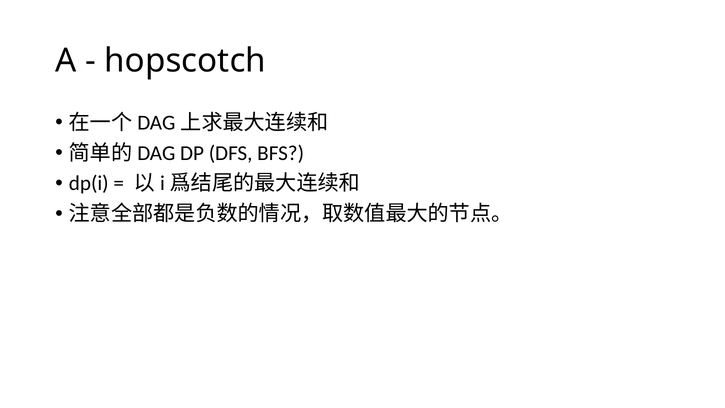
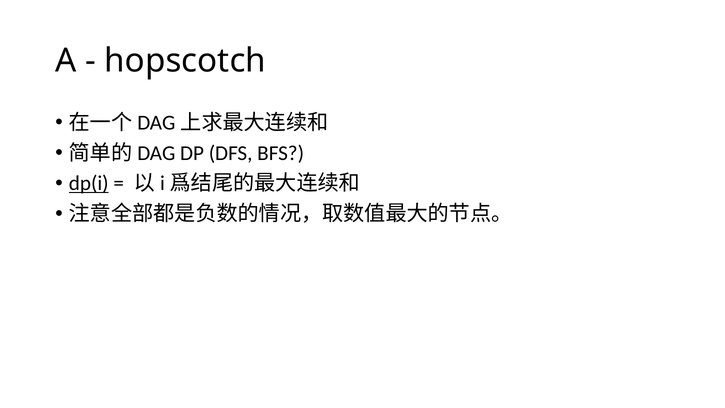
dp(i underline: none -> present (89, 183)
